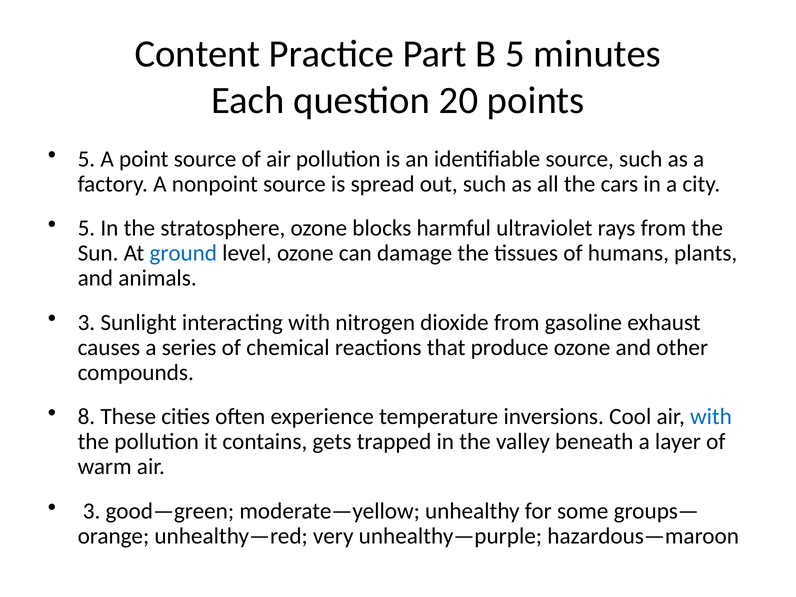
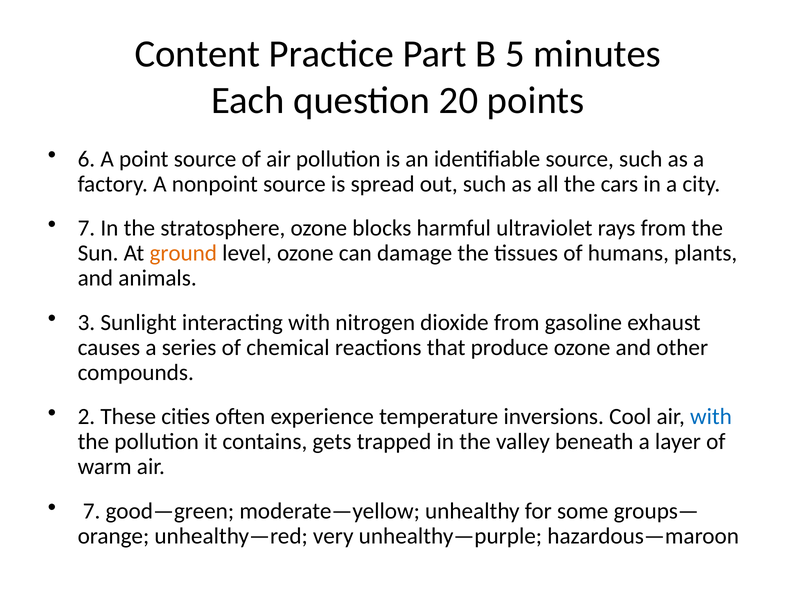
5: 5 -> 6 (86, 159)
5: 5 -> 7 (86, 228)
ground colour: blue -> orange (183, 253)
8: 8 -> 2 (86, 417)
3: 3 -> 7 (92, 511)
